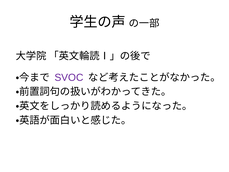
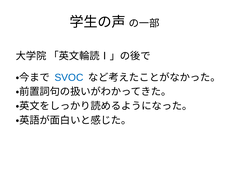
SVOC colour: purple -> blue (69, 77)
